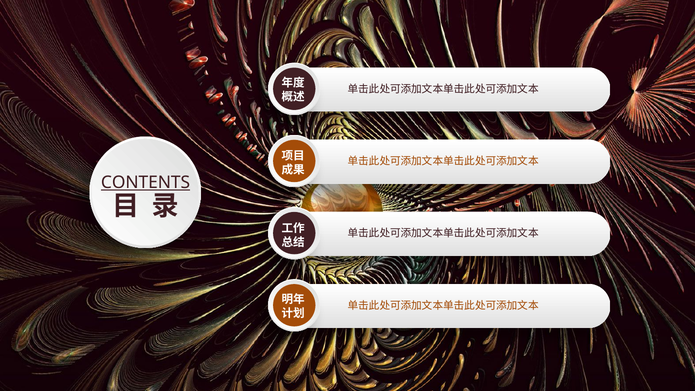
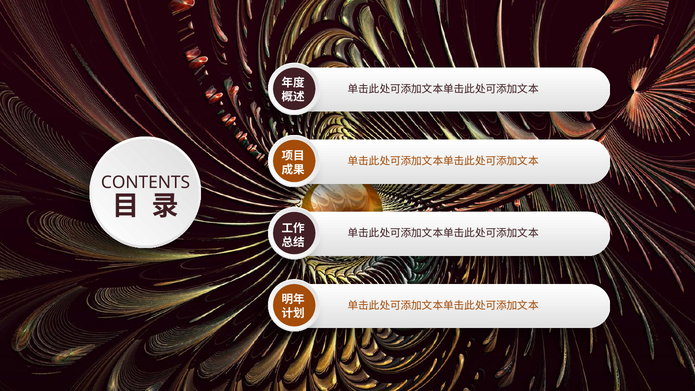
CONTENTS underline: present -> none (146, 183)
